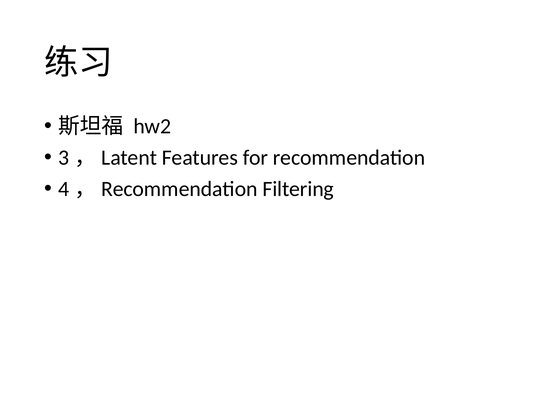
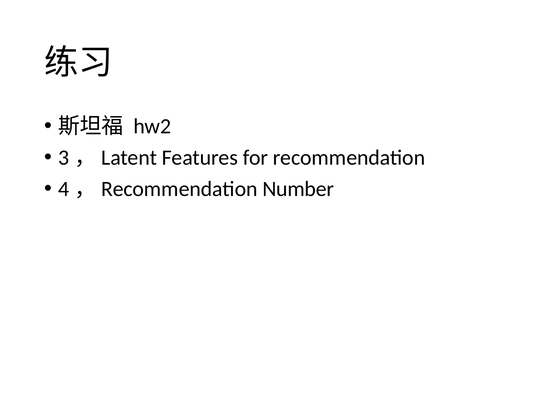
Filtering: Filtering -> Number (298, 189)
